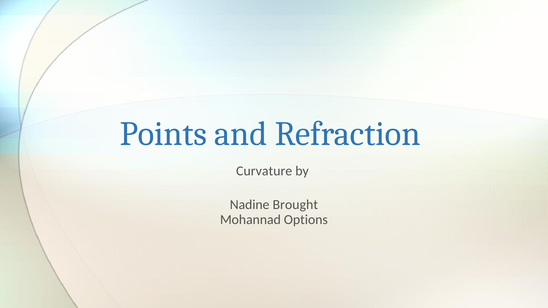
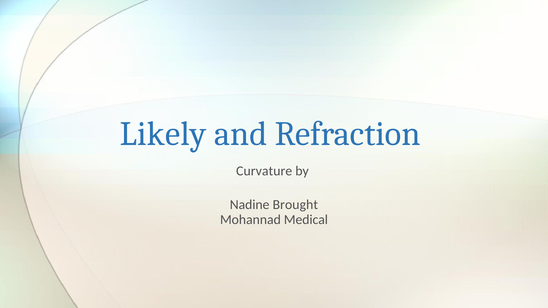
Points: Points -> Likely (163, 134)
Options: Options -> Medical (306, 220)
